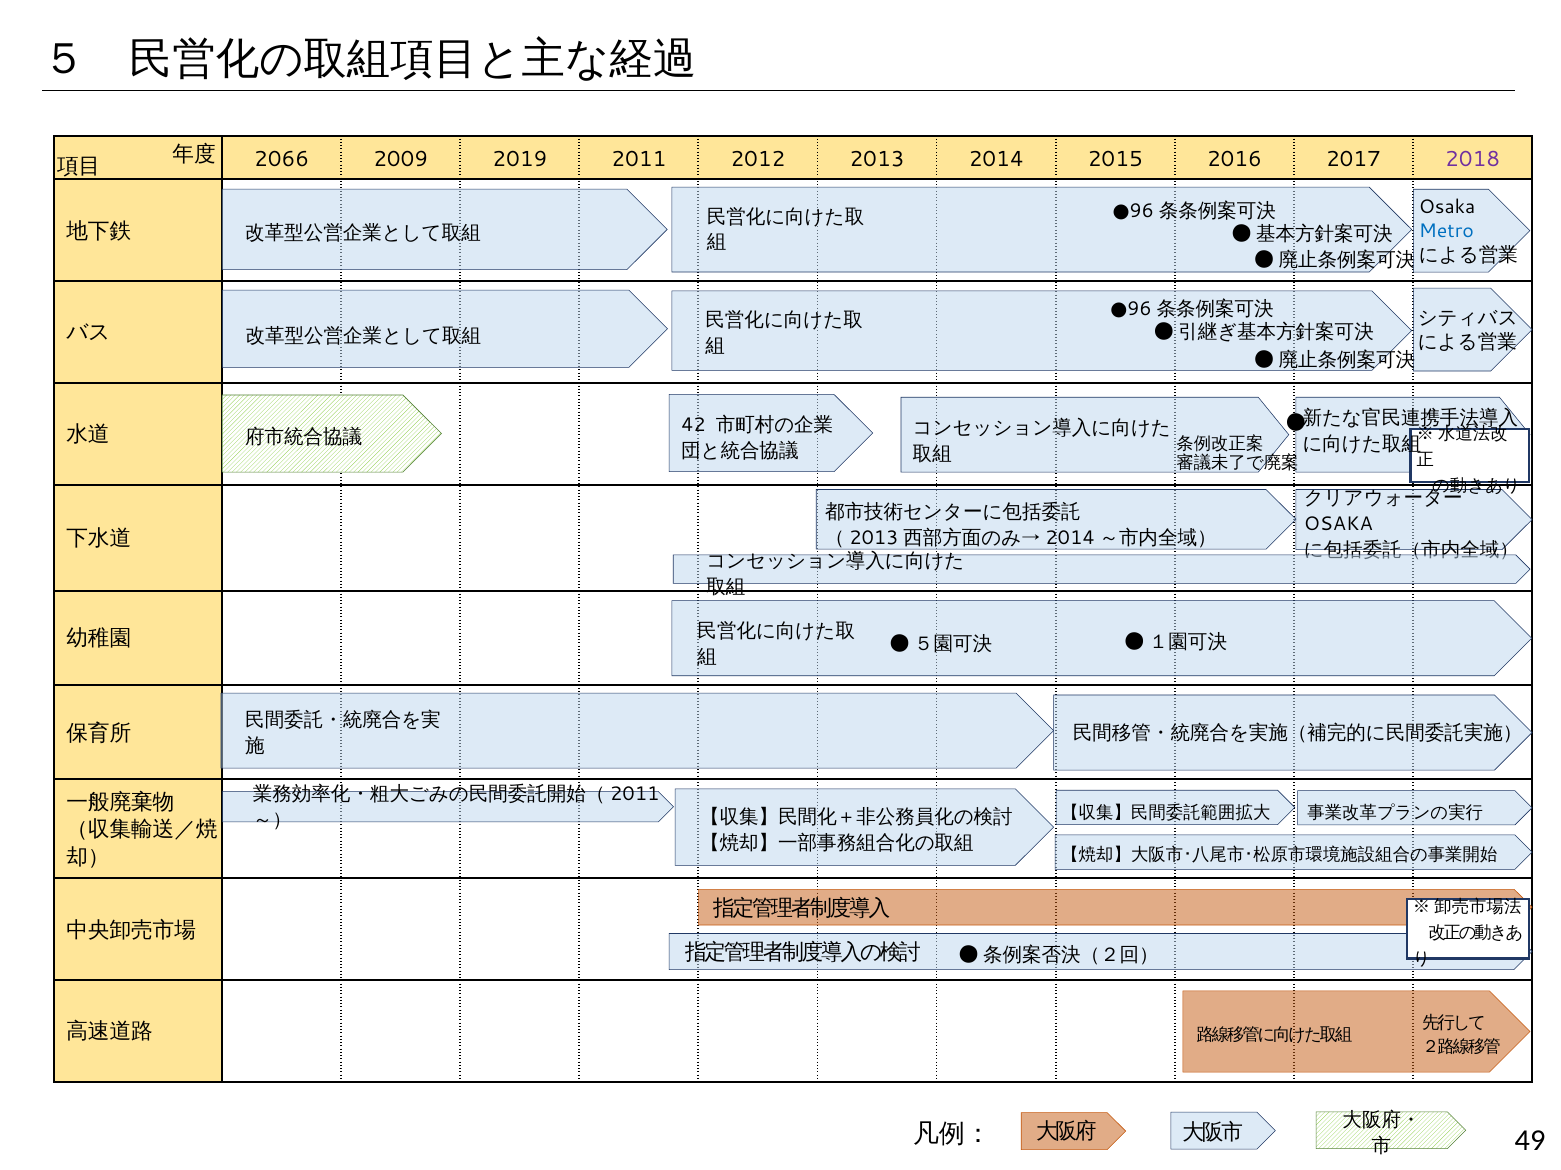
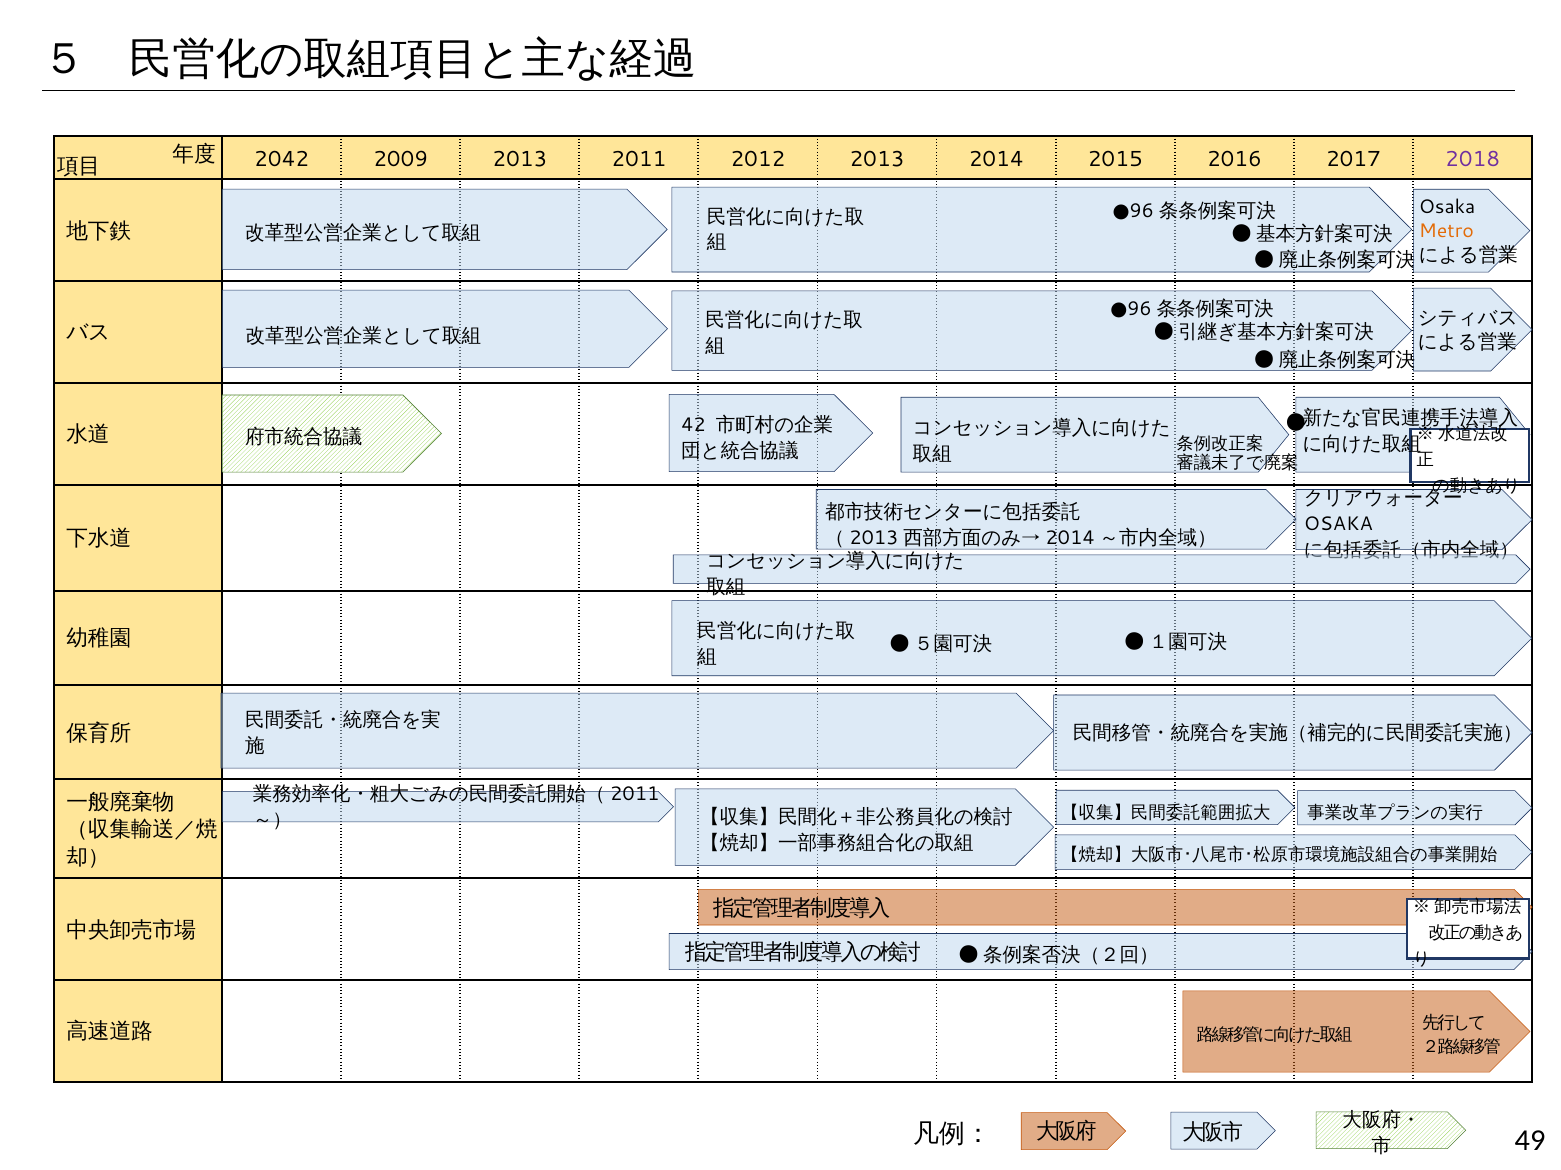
2066: 2066 -> 2042 (282, 160)
2009 2019: 2019 -> 2013 (520, 160)
Metro colour: blue -> orange (1446, 231)
